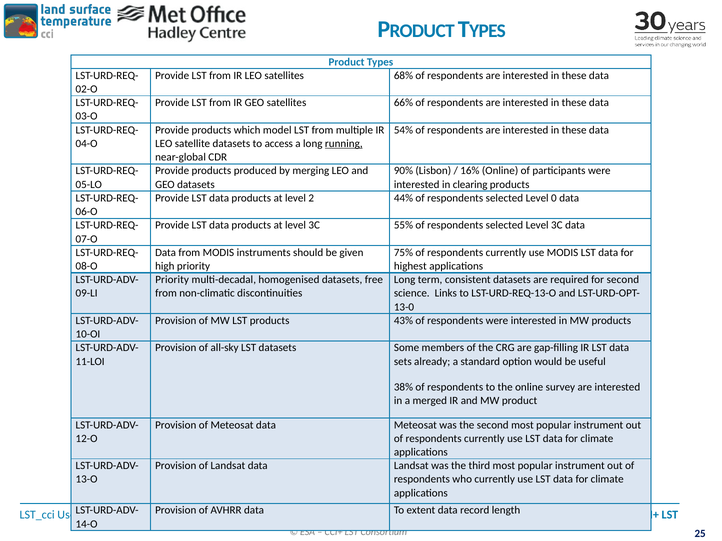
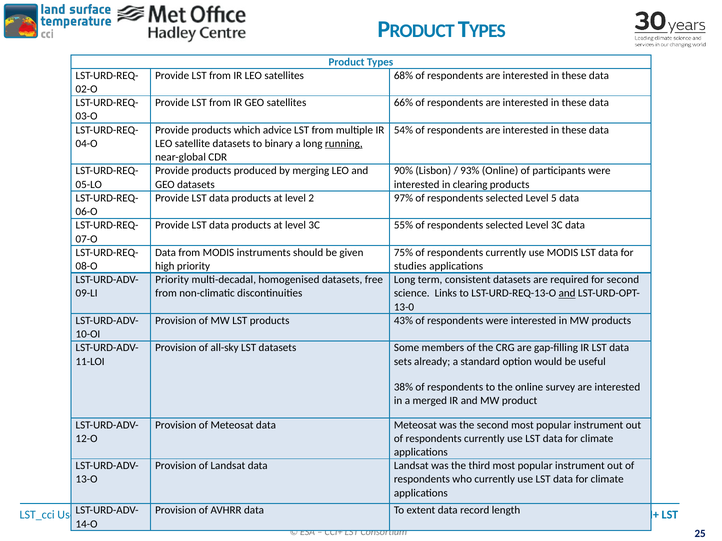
model: model -> advice (277, 130)
access: access -> binary (279, 144)
16%: 16% -> 93% (470, 171)
44%: 44% -> 97% (403, 198)
0: 0 -> 5 (554, 198)
highest: highest -> studies (410, 266)
and underline: none -> present (567, 294)
